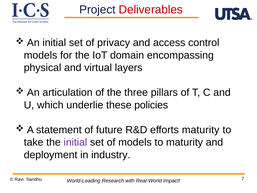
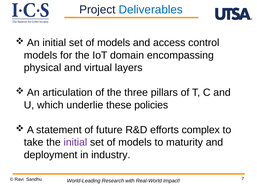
Deliverables colour: red -> blue (151, 10)
privacy: privacy -> models (114, 43)
efforts maturity: maturity -> complex (201, 130)
